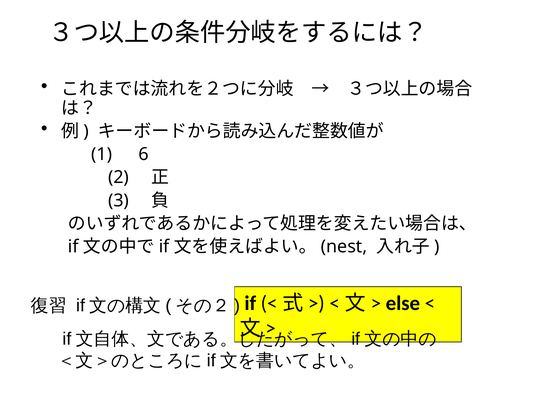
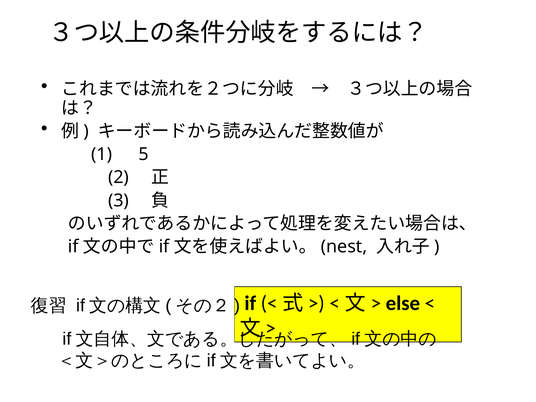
6: 6 -> 5 (144, 154)
